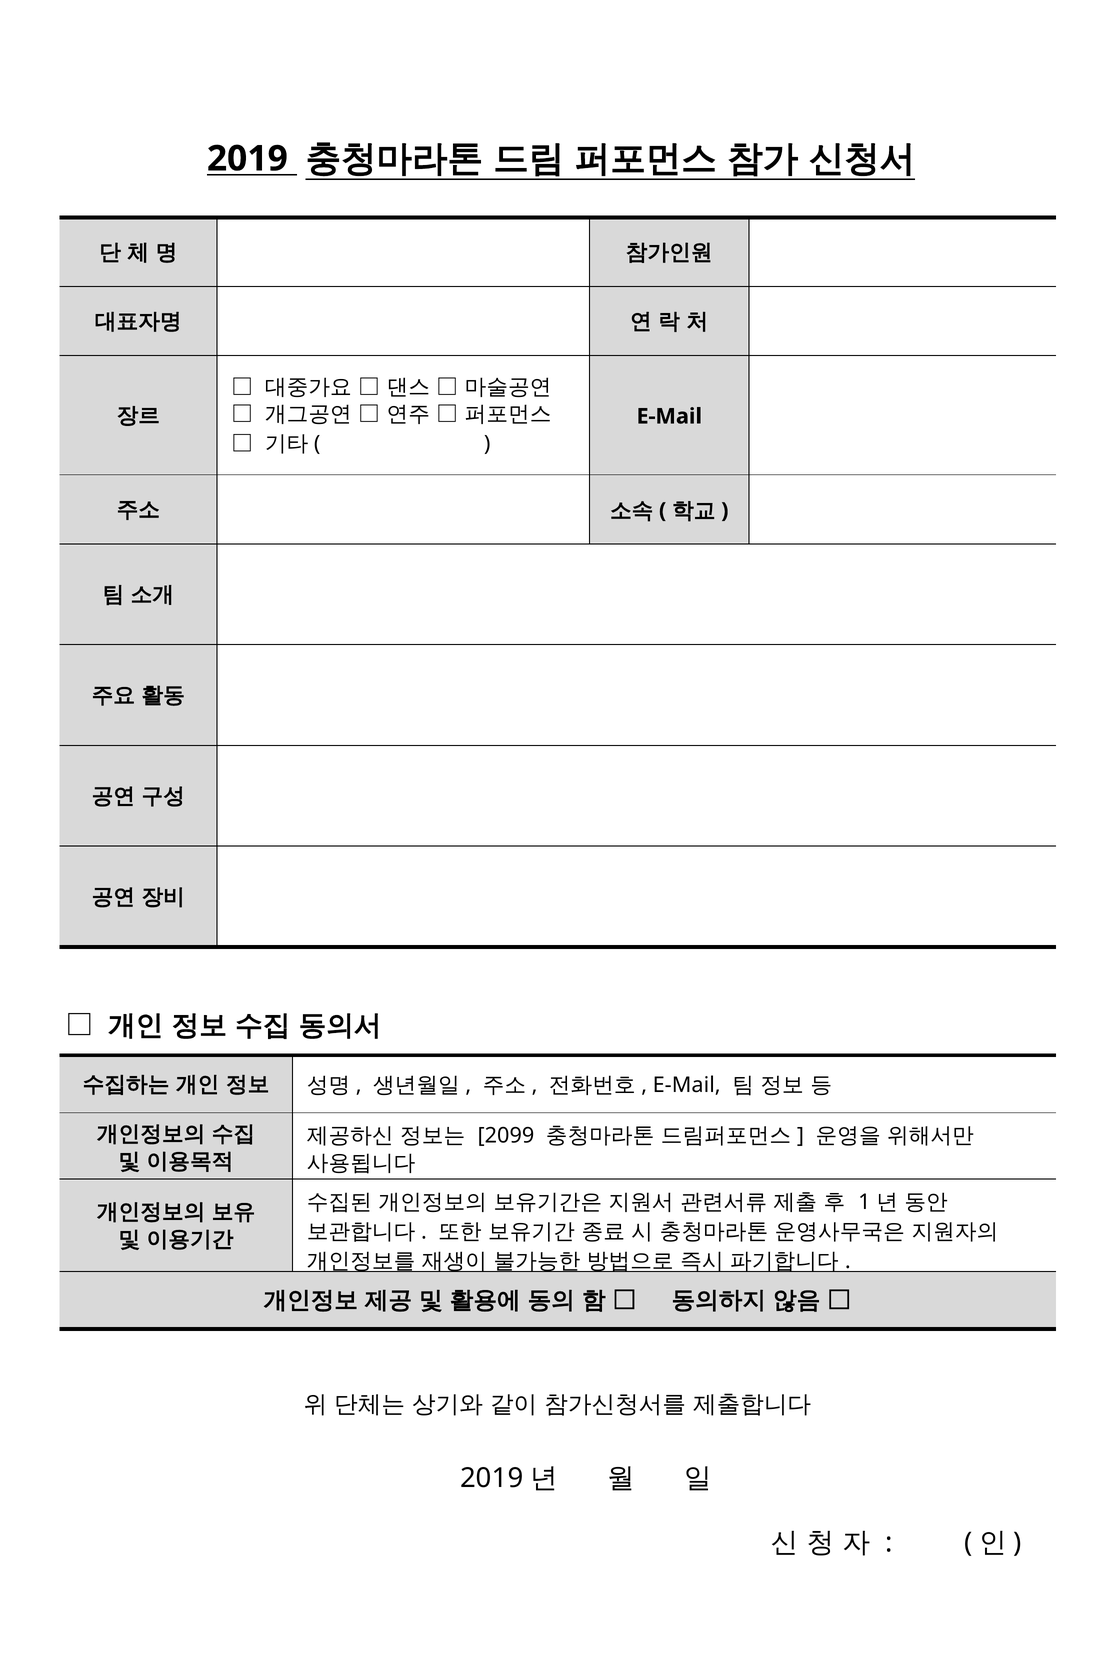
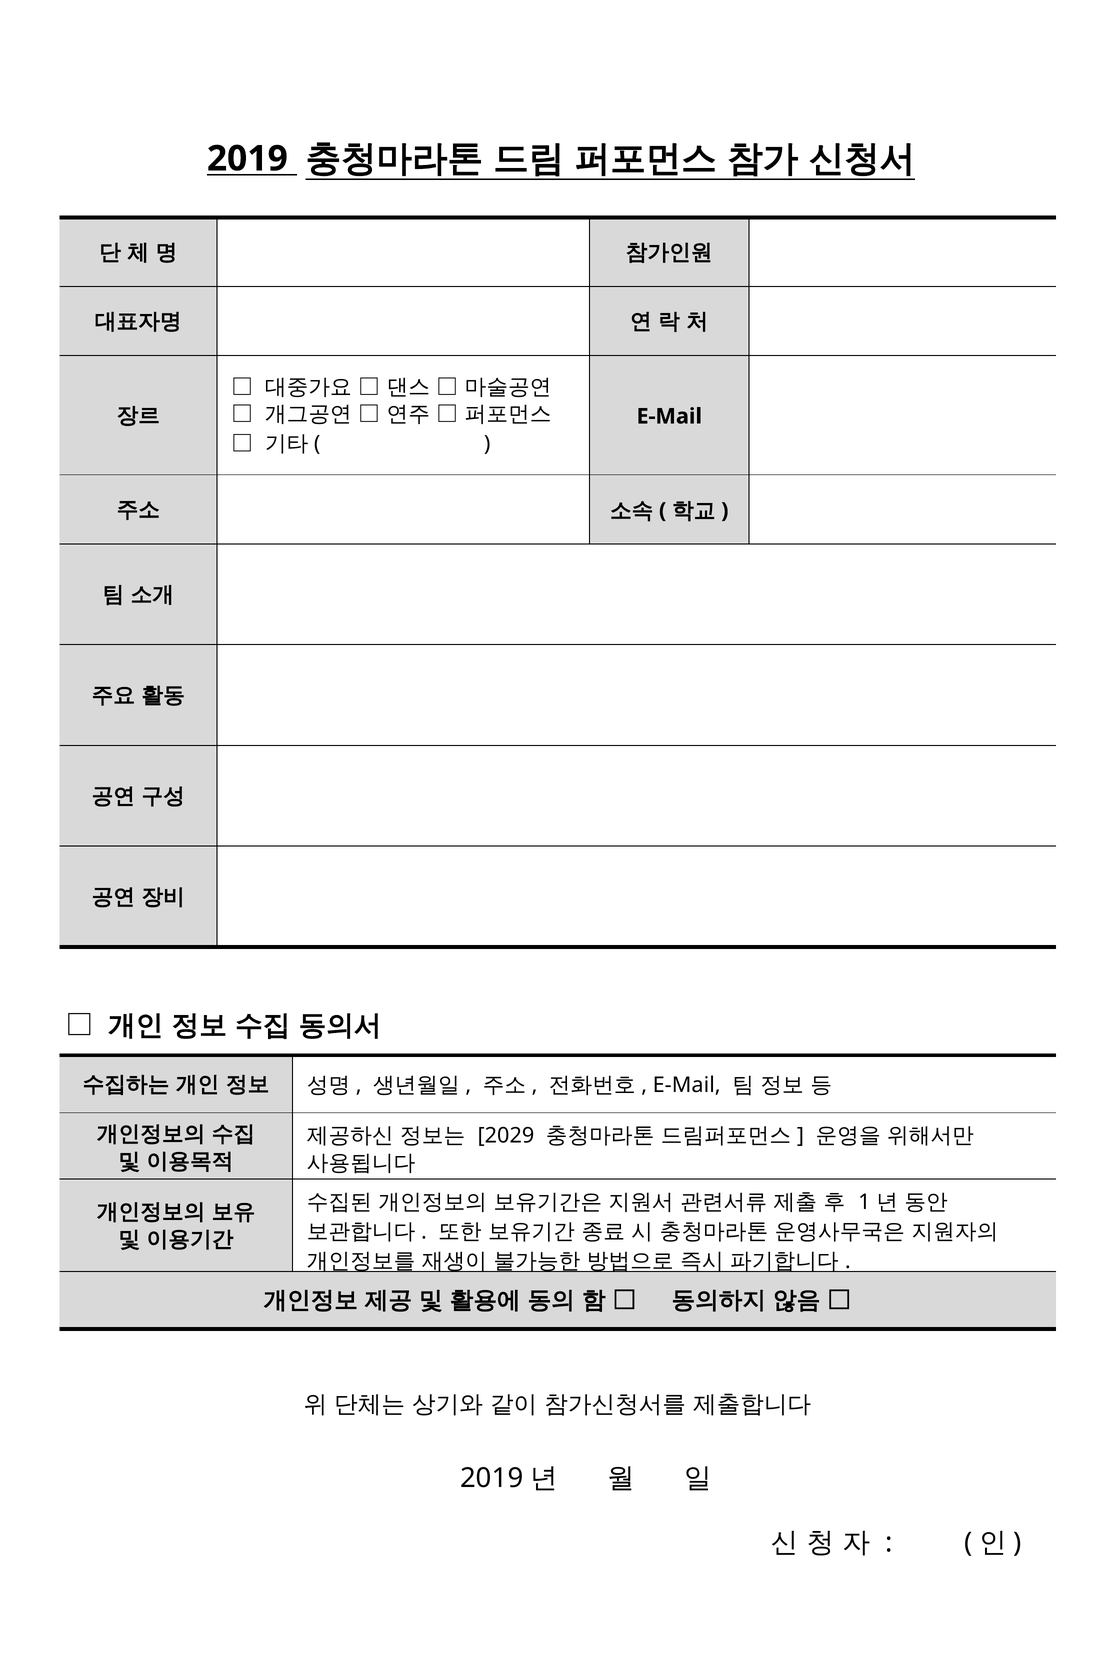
2099: 2099 -> 2029 (506, 1136)
